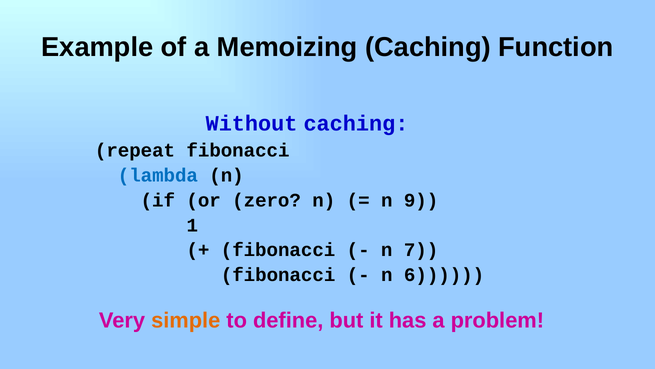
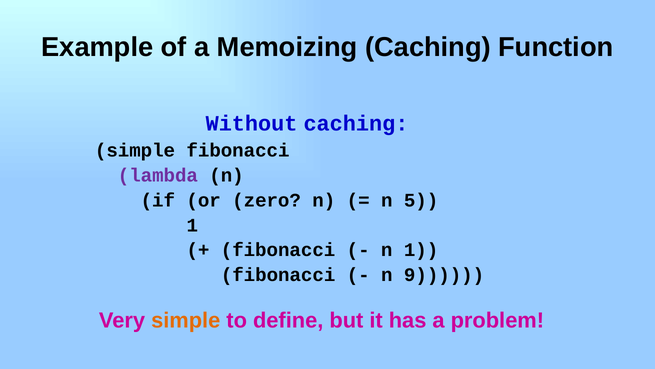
repeat: repeat -> simple (135, 150)
lambda colour: blue -> purple (158, 175)
9: 9 -> 5 (421, 200)
n 7: 7 -> 1 (421, 250)
6: 6 -> 9 (444, 275)
